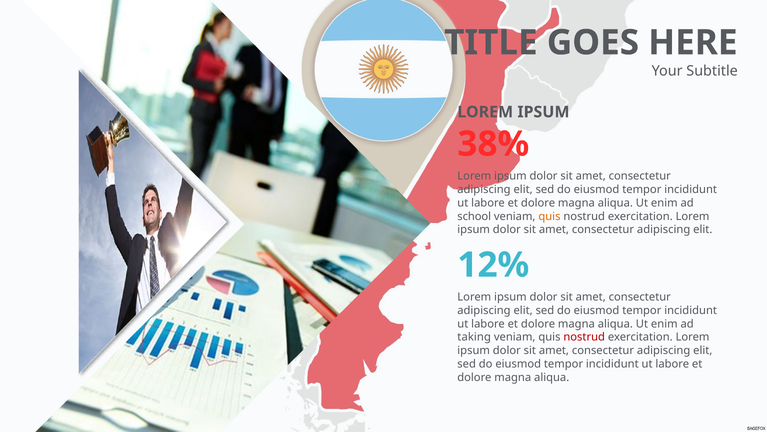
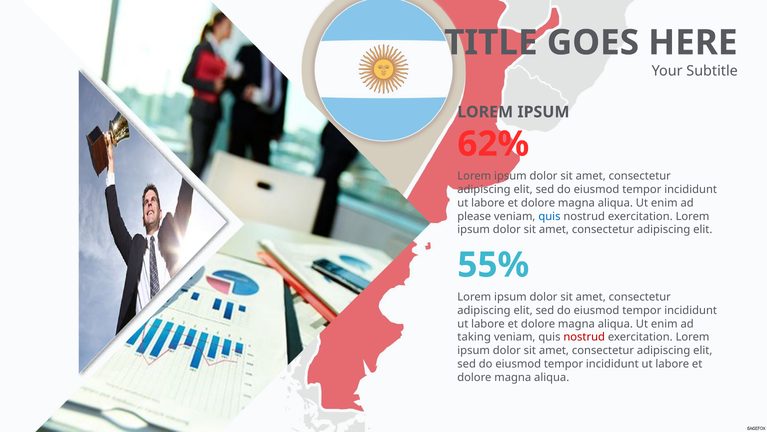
38%: 38% -> 62% (493, 144)
school: school -> please (474, 216)
quis colour: orange -> blue (549, 216)
12%: 12% -> 55% (493, 265)
